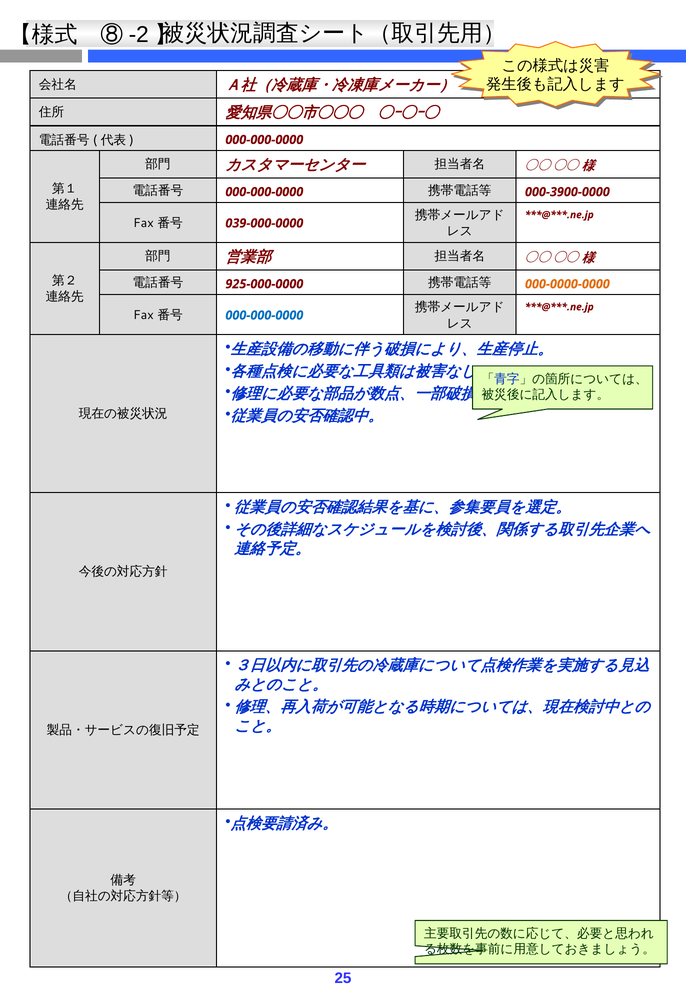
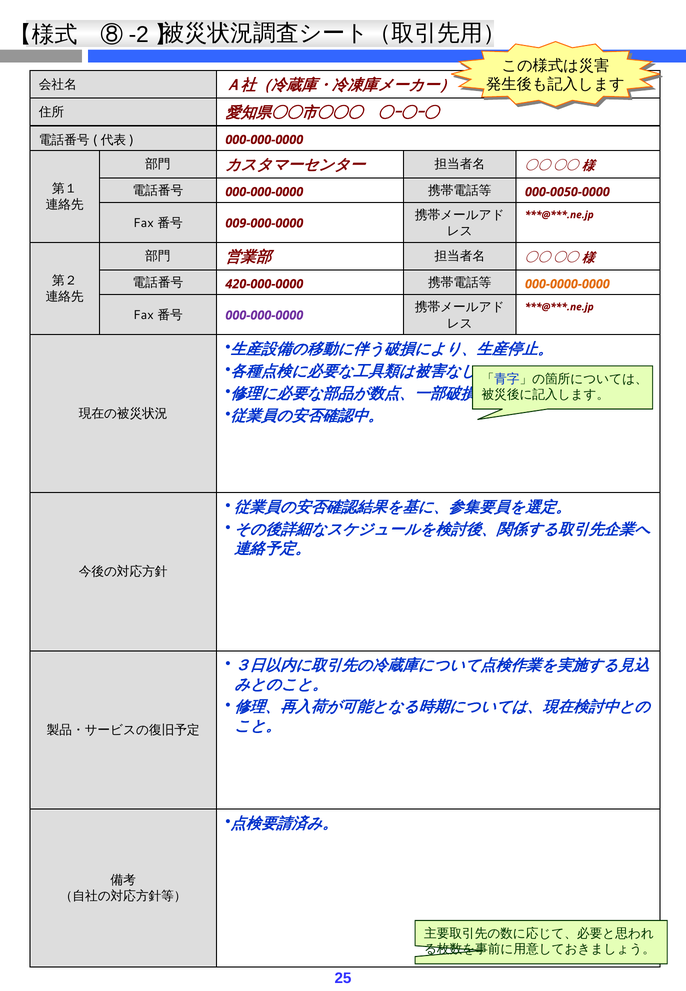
000-3900-0000: 000-3900-0000 -> 000-0050-0000 (567, 192)
039-000-0000: 039-000-0000 -> 009-000-0000 (264, 223)
925-000-0000: 925-000-0000 -> 420-000-0000 (264, 284)
000-000-0000 colour: blue -> purple (264, 315)
